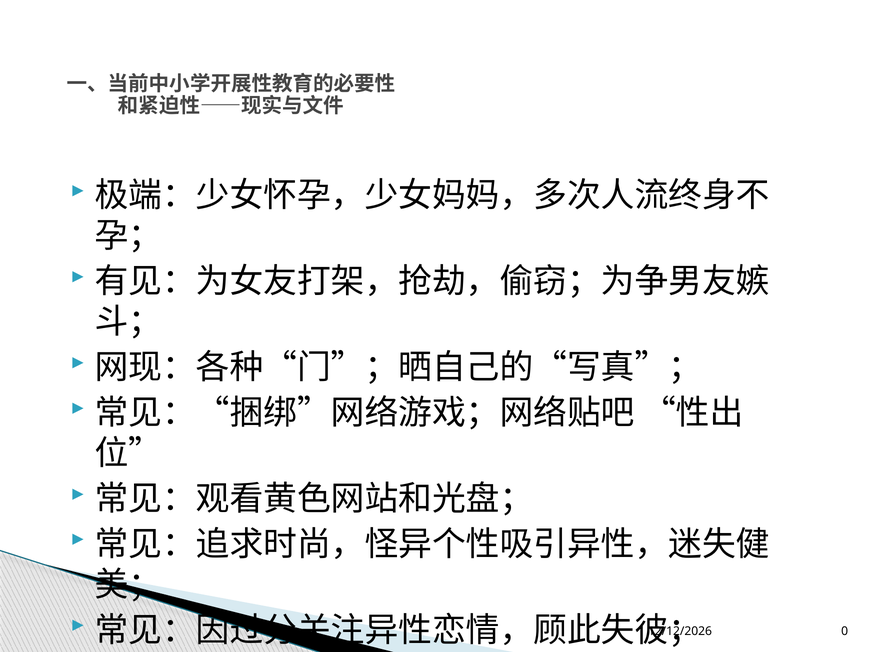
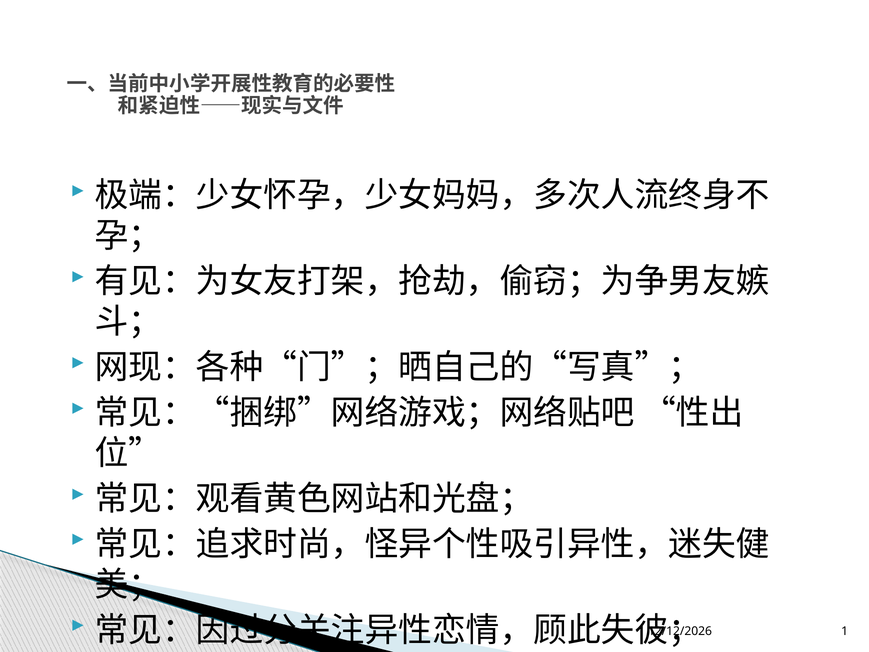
0: 0 -> 1 (845, 631)
